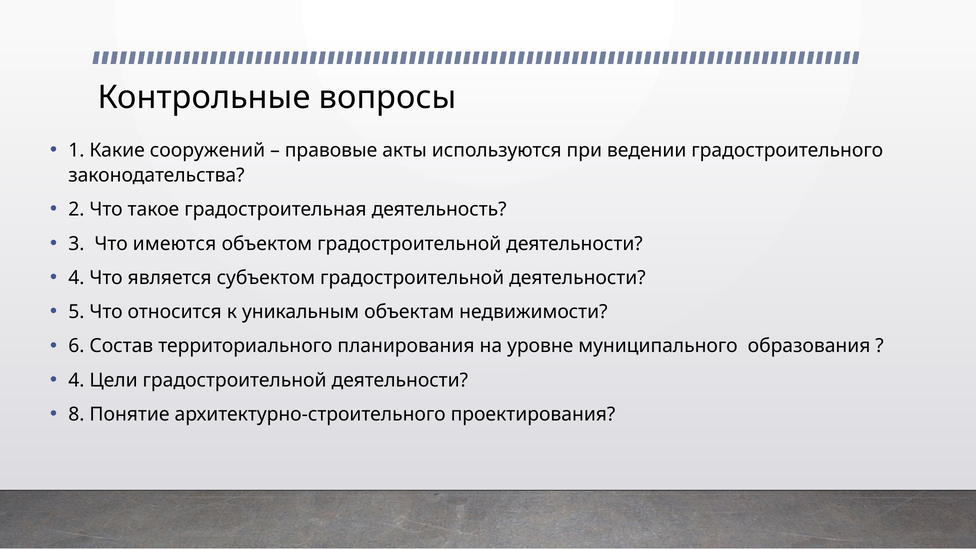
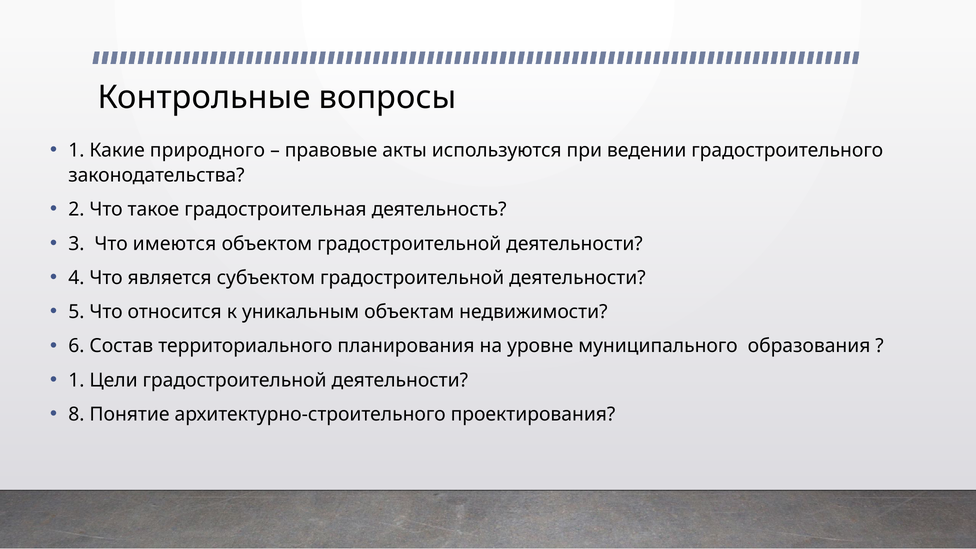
сооружений: сооружений -> природного (207, 150)
4: 4 -> 1 (76, 380)
